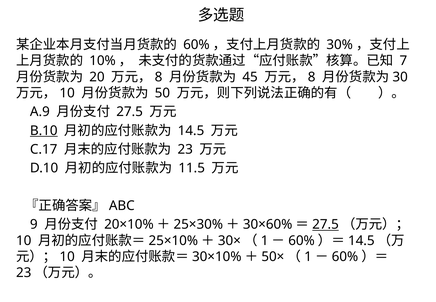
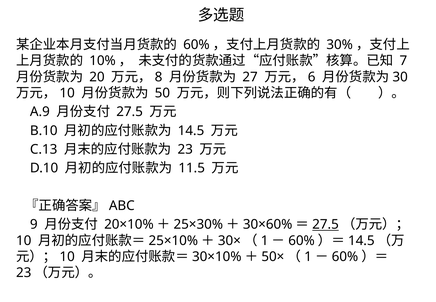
45: 45 -> 27 (250, 77)
8: 8 -> 6 (312, 77)
B.10 underline: present -> none (44, 131)
C.17: C.17 -> C.13 (44, 149)
